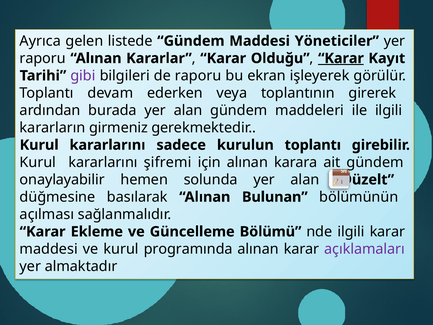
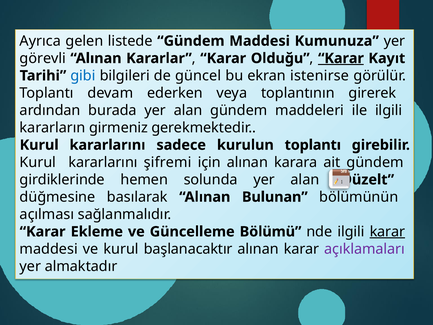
Yöneticiler: Yöneticiler -> Kumunuza (337, 41)
raporu: raporu -> görevli (43, 58)
gibi colour: purple -> blue (83, 76)
de raporu: raporu -> güncel (198, 76)
işleyerek: işleyerek -> istenirse (320, 76)
onaylayabilir: onaylayabilir -> girdiklerinde (62, 180)
karar underline: none -> present (387, 232)
programında: programında -> başlanacaktır (188, 249)
